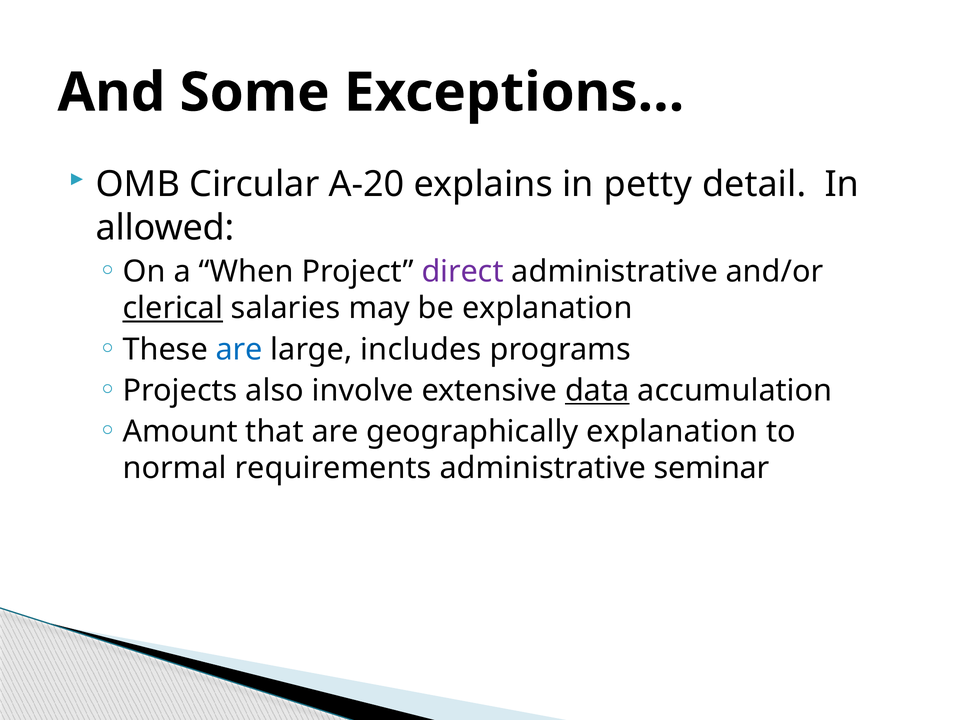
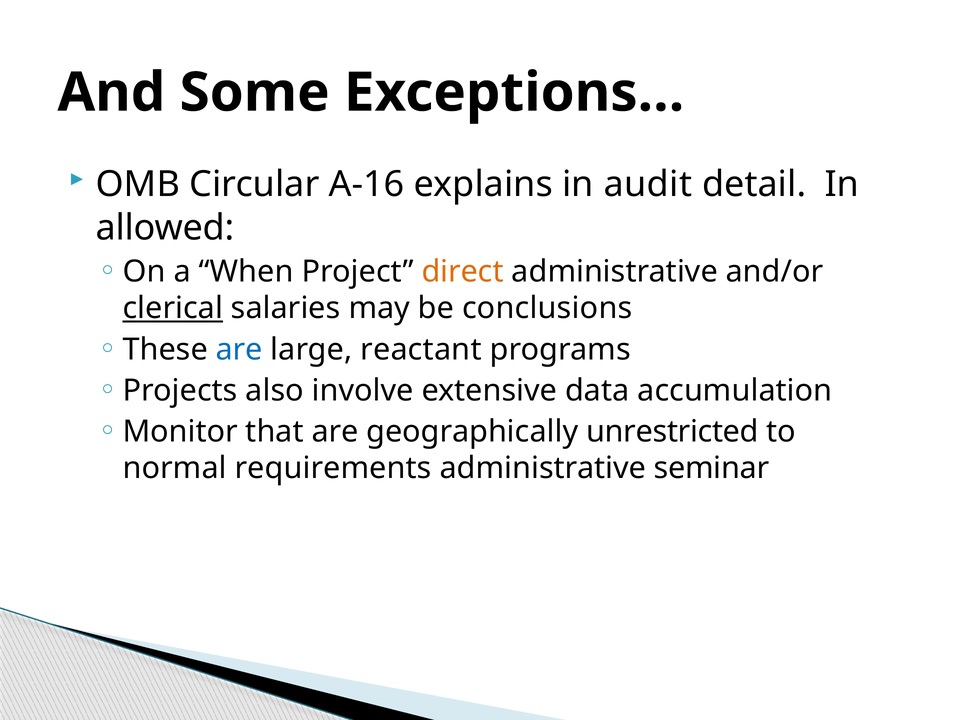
A-20: A-20 -> A-16 (367, 184)
petty: petty -> audit (648, 184)
direct colour: purple -> orange (463, 272)
be explanation: explanation -> conclusions (547, 308)
includes: includes -> reactant (421, 349)
data underline: present -> none (597, 391)
Amount: Amount -> Monitor (180, 432)
geographically explanation: explanation -> unrestricted (672, 432)
